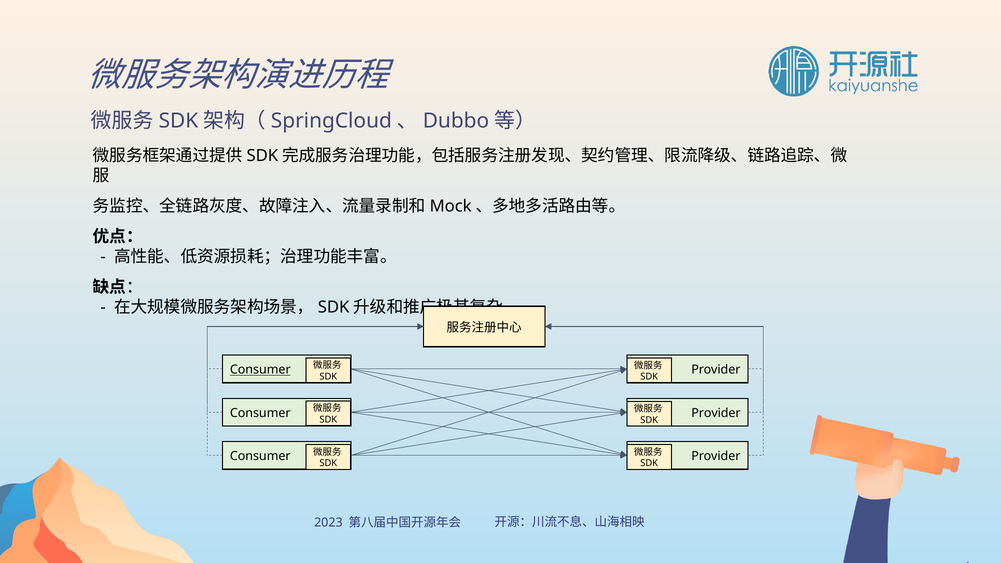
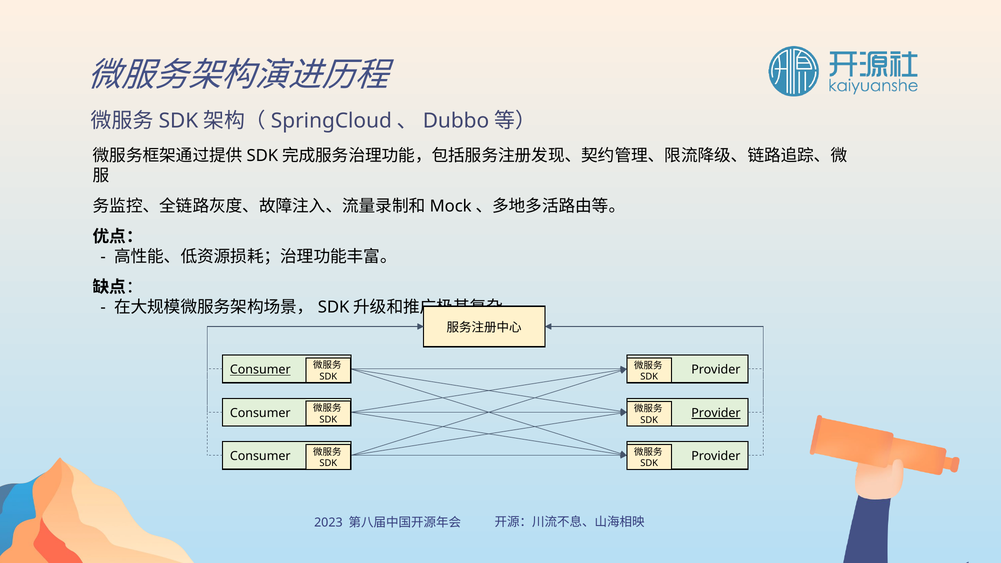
Provider underline: none -> present (716, 413)
